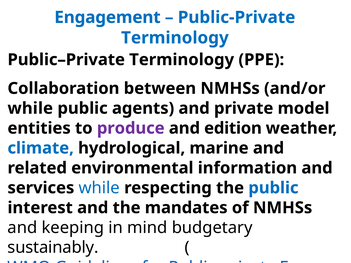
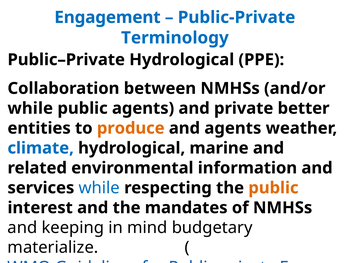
Public–Private Terminology: Terminology -> Hydrological (182, 60)
model: model -> better (304, 108)
produce colour: purple -> orange (131, 128)
and edition: edition -> agents (233, 128)
public colour: blue -> orange (273, 188)
sustainably: sustainably -> materialize (53, 248)
